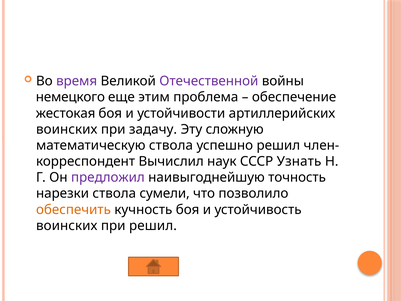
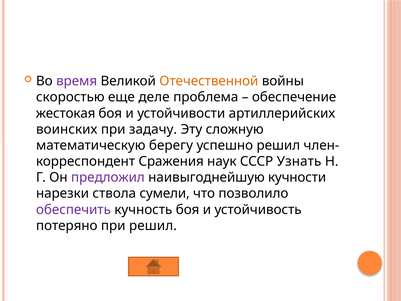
Отечественной colour: purple -> orange (209, 81)
немецкого: немецкого -> скоростью (70, 97)
этим: этим -> деле (154, 97)
математическую ствола: ствола -> берегу (171, 145)
Вычислил: Вычислил -> Сражения (171, 161)
точность: точность -> кучности (297, 177)
обеспечить colour: orange -> purple (73, 209)
воинских: воинских -> потеряно (67, 225)
